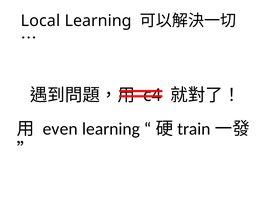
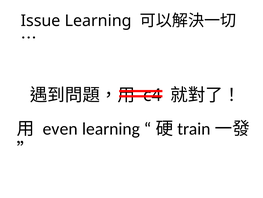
Local: Local -> Issue (41, 21)
